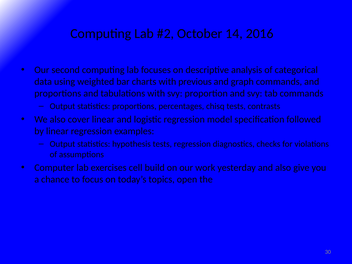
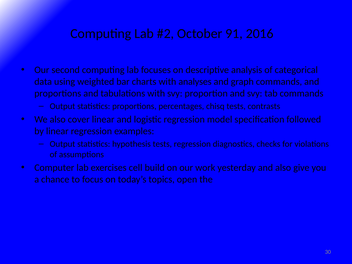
14: 14 -> 91 (234, 34)
previous: previous -> analyses (195, 82)
